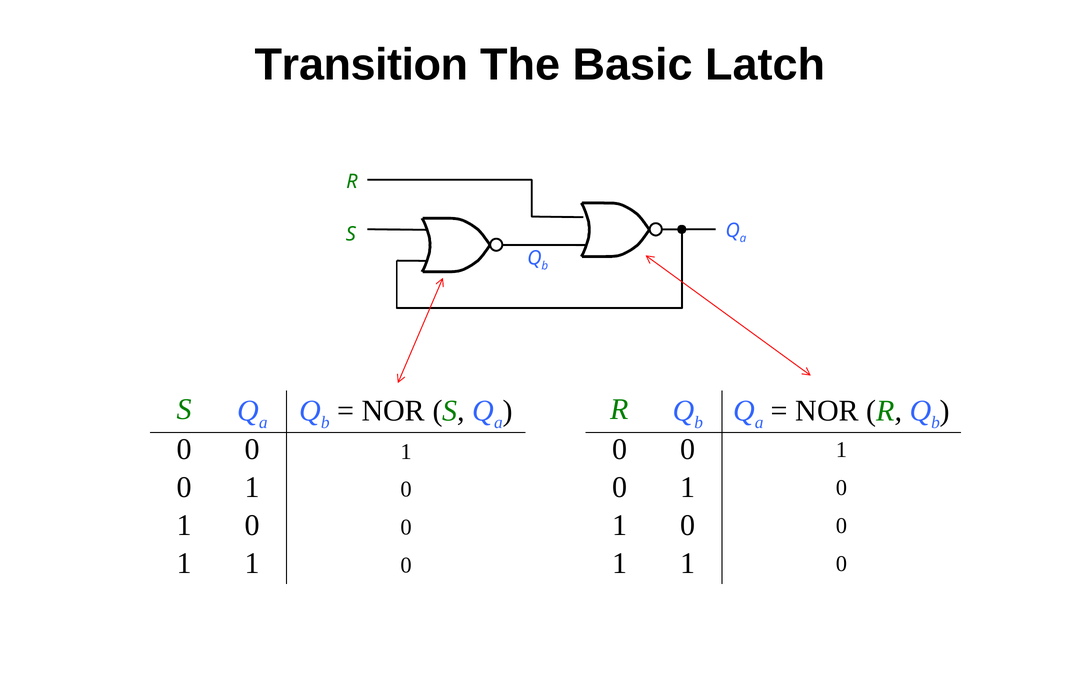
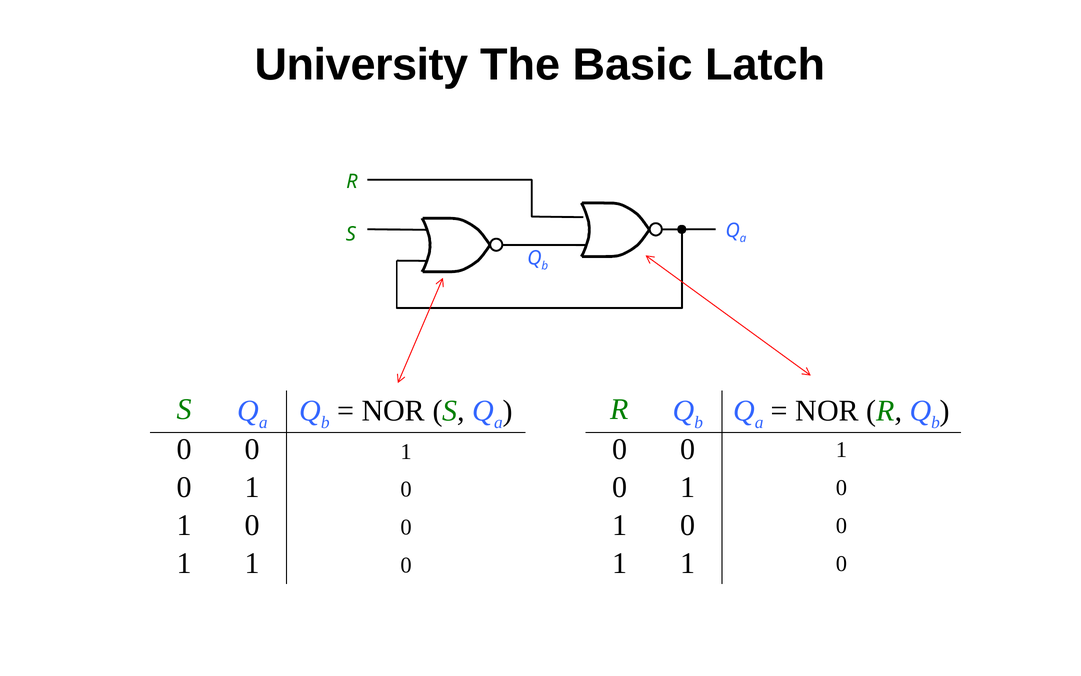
Transition: Transition -> University (362, 65)
